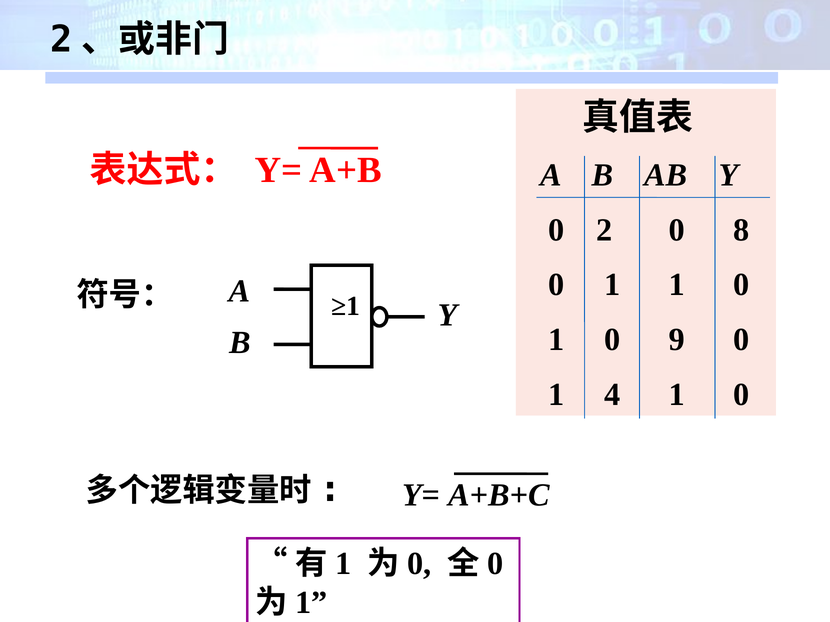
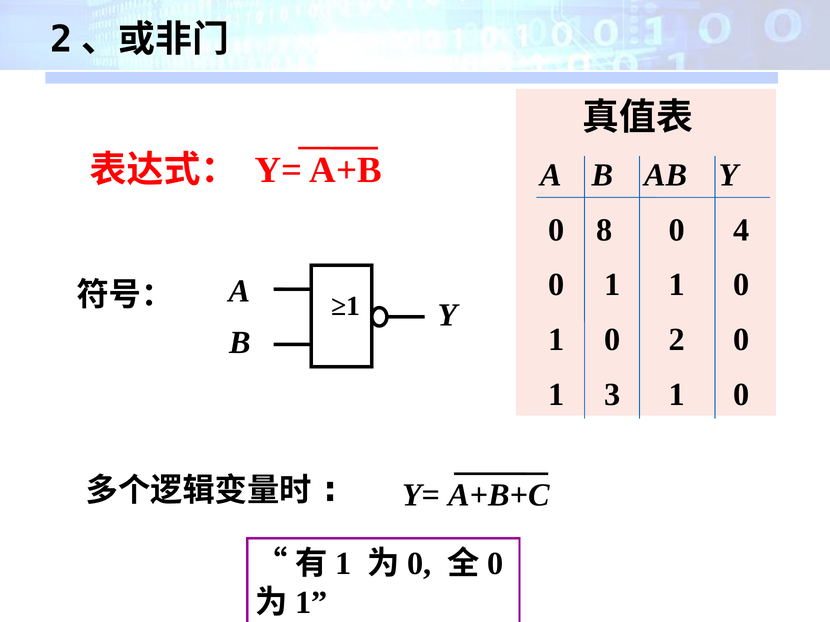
2: 2 -> 8 (604, 230)
8: 8 -> 4 (741, 230)
9: 9 -> 2 (677, 340)
4: 4 -> 3 (612, 395)
